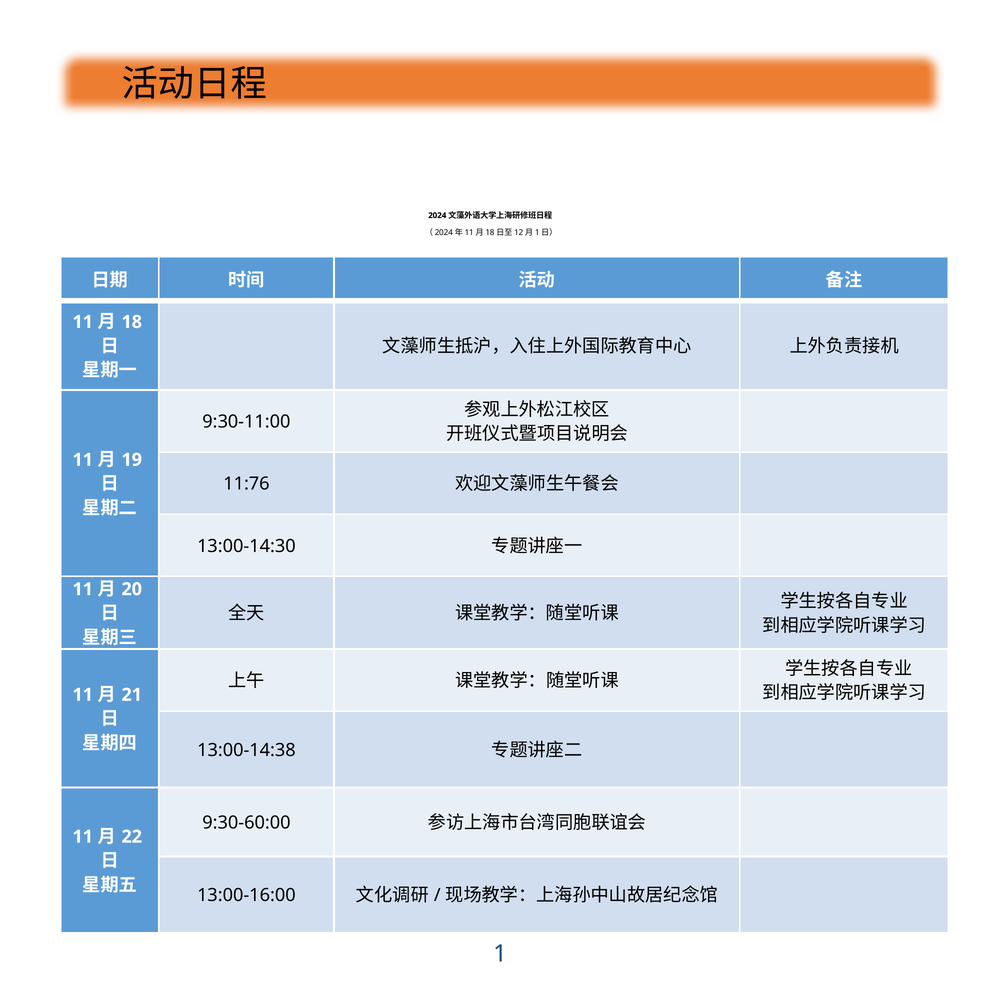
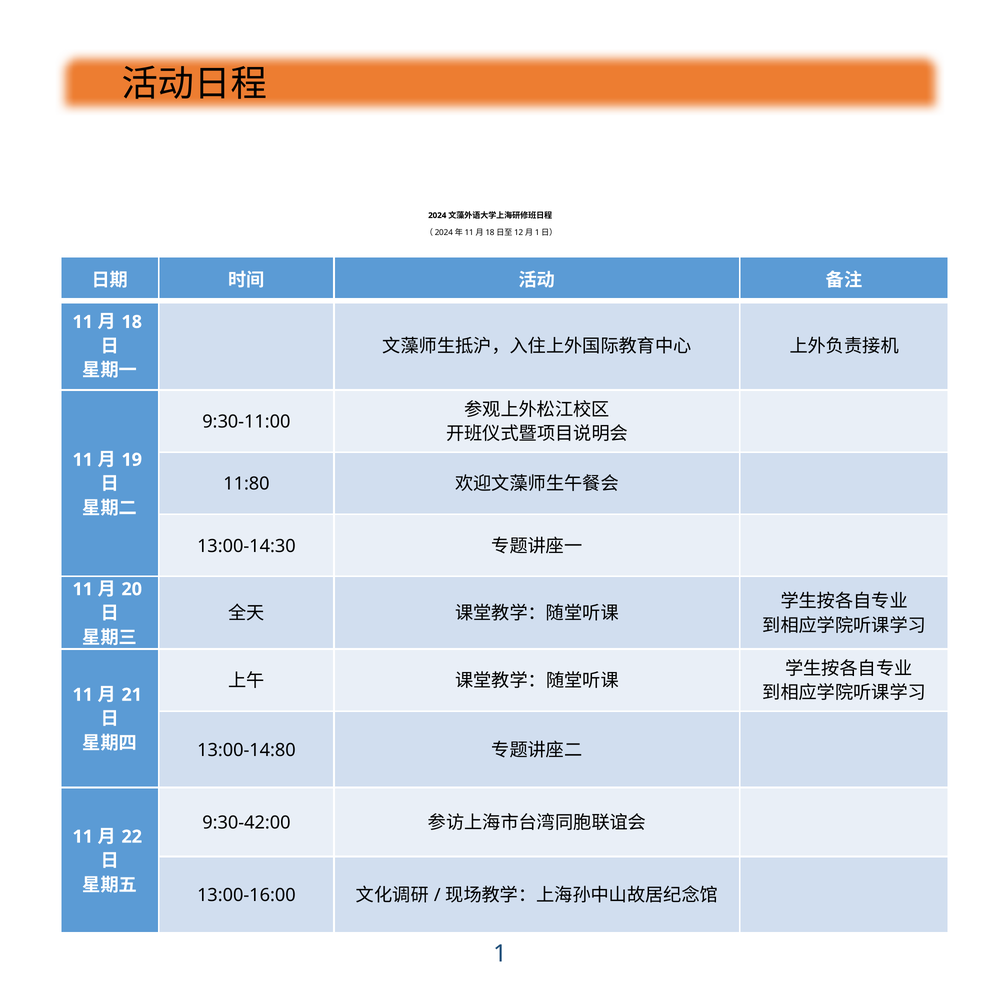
11:76: 11:76 -> 11:80 (246, 484)
13:00-14:38: 13:00-14:38 -> 13:00-14:80 (246, 750)
9:30-60:00: 9:30-60:00 -> 9:30-42:00 (246, 823)
